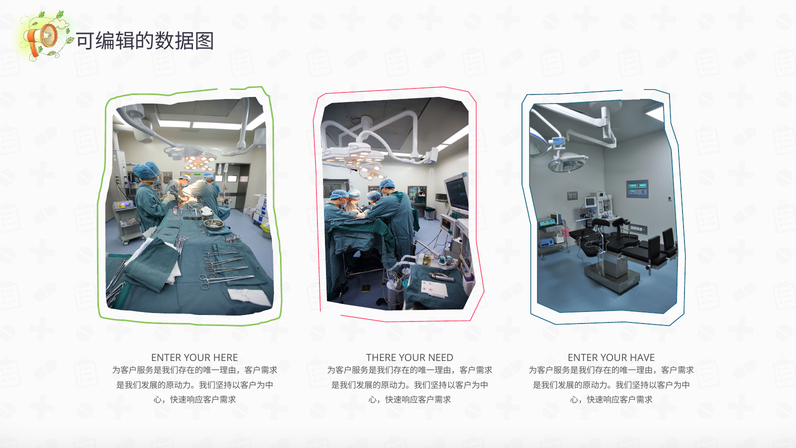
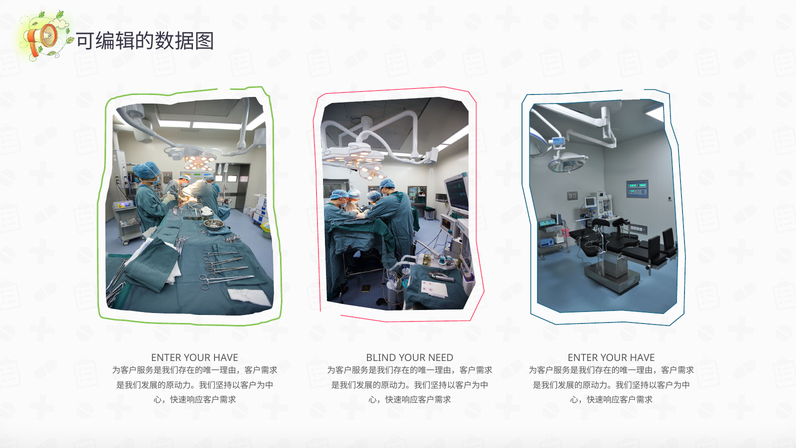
HERE: HERE -> HAVE (226, 358)
THERE: THERE -> BLIND (381, 358)
